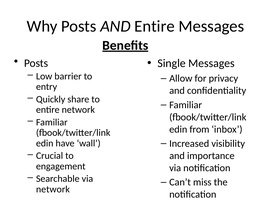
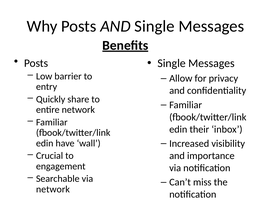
AND Entire: Entire -> Single (154, 26)
from: from -> their (199, 129)
